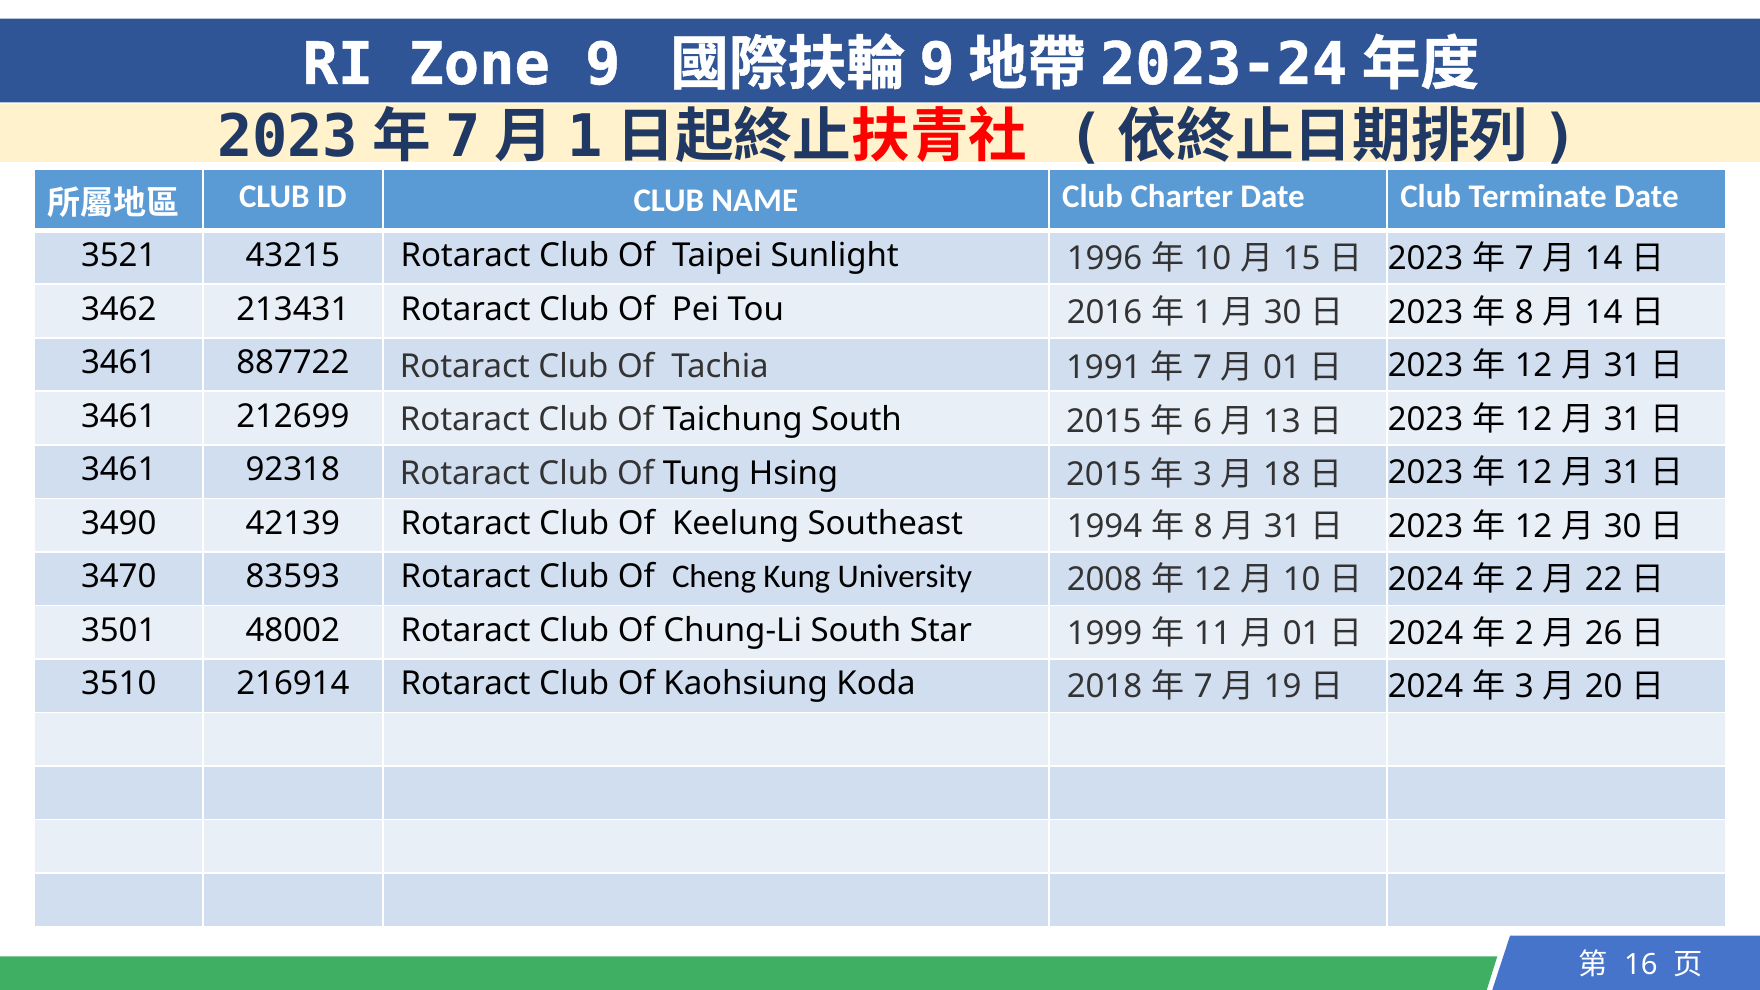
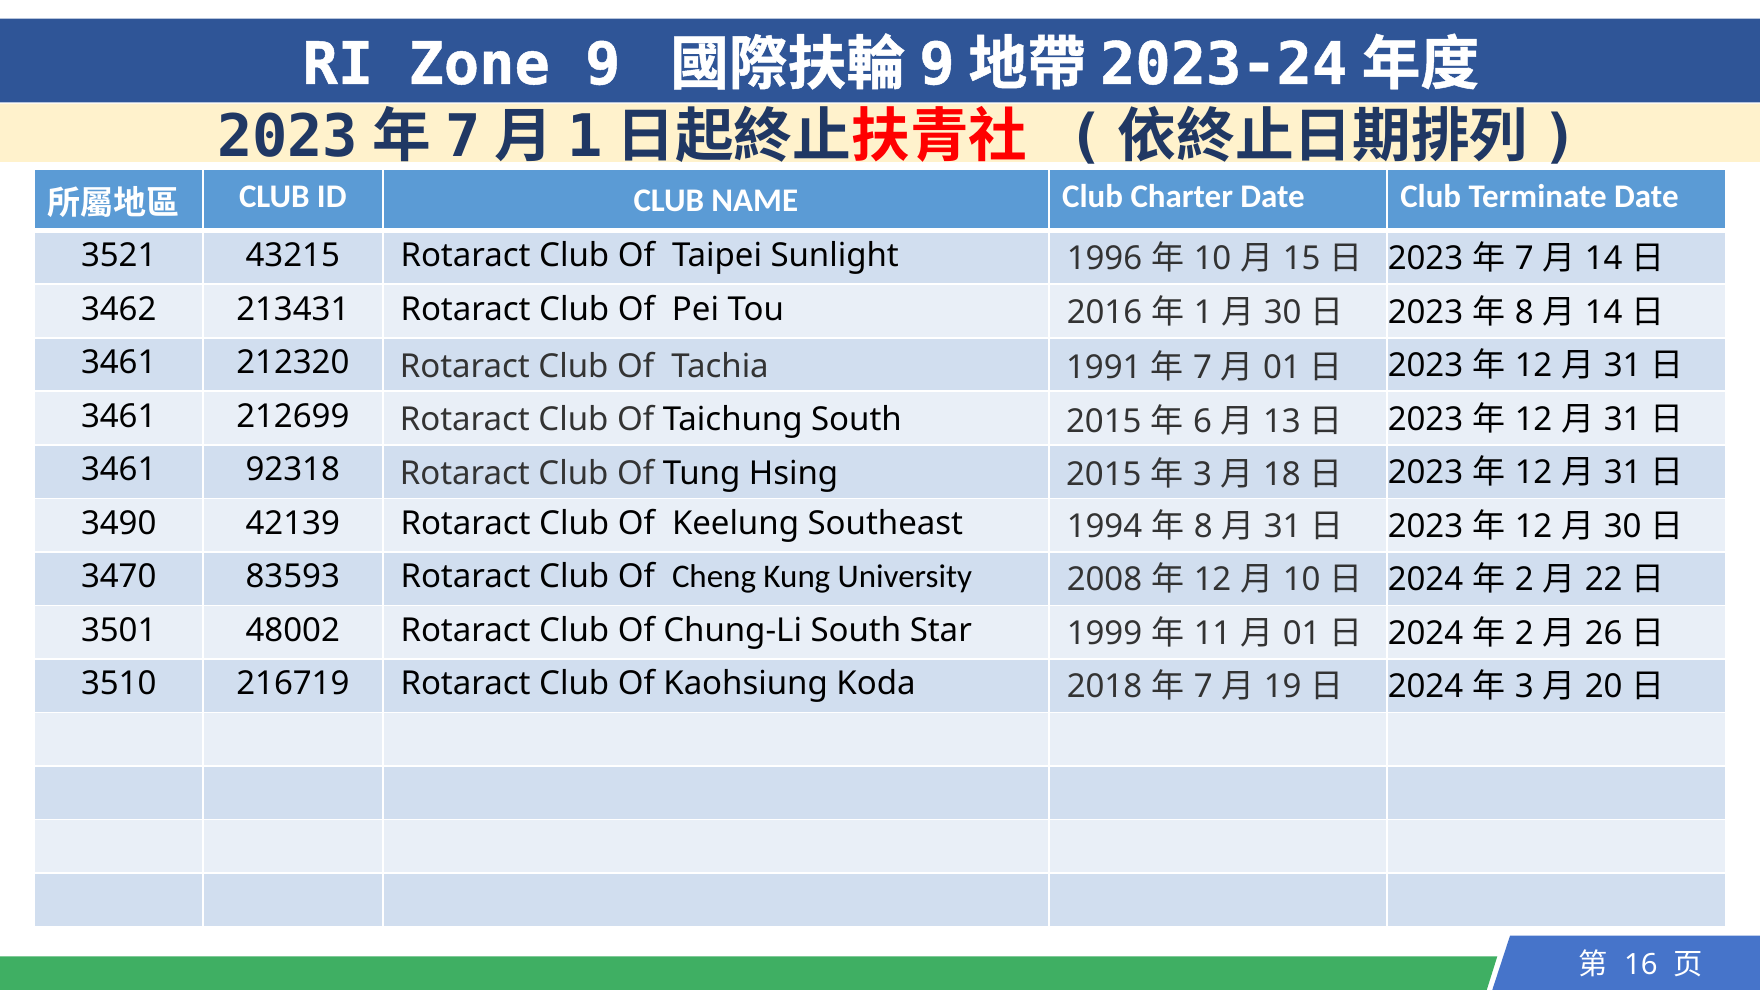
887722: 887722 -> 212320 (293, 363)
216914: 216914 -> 216719 (293, 684)
